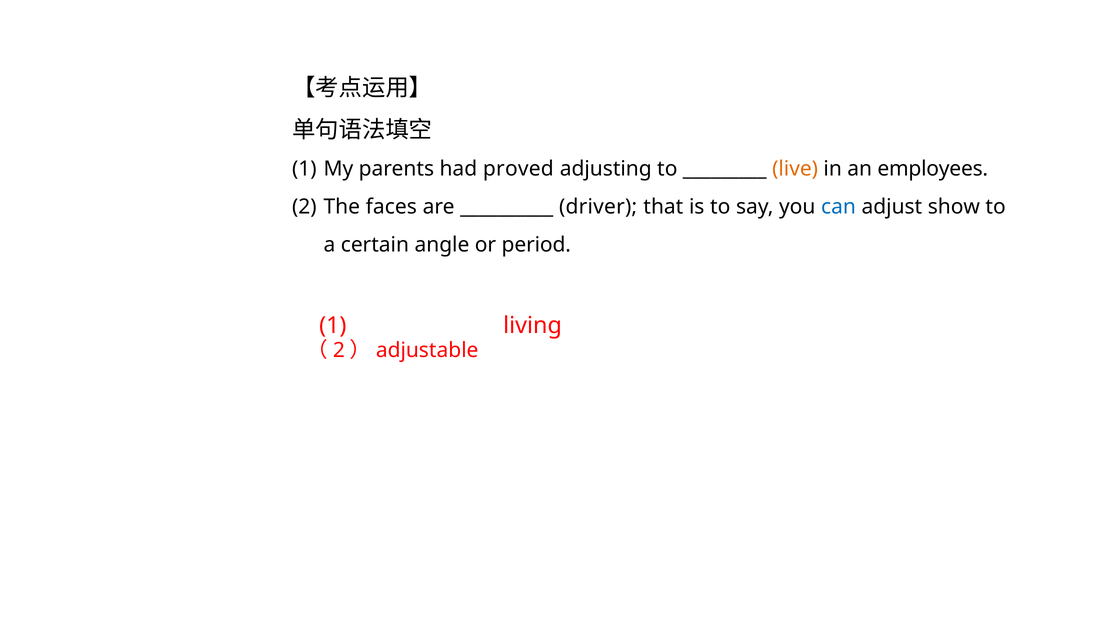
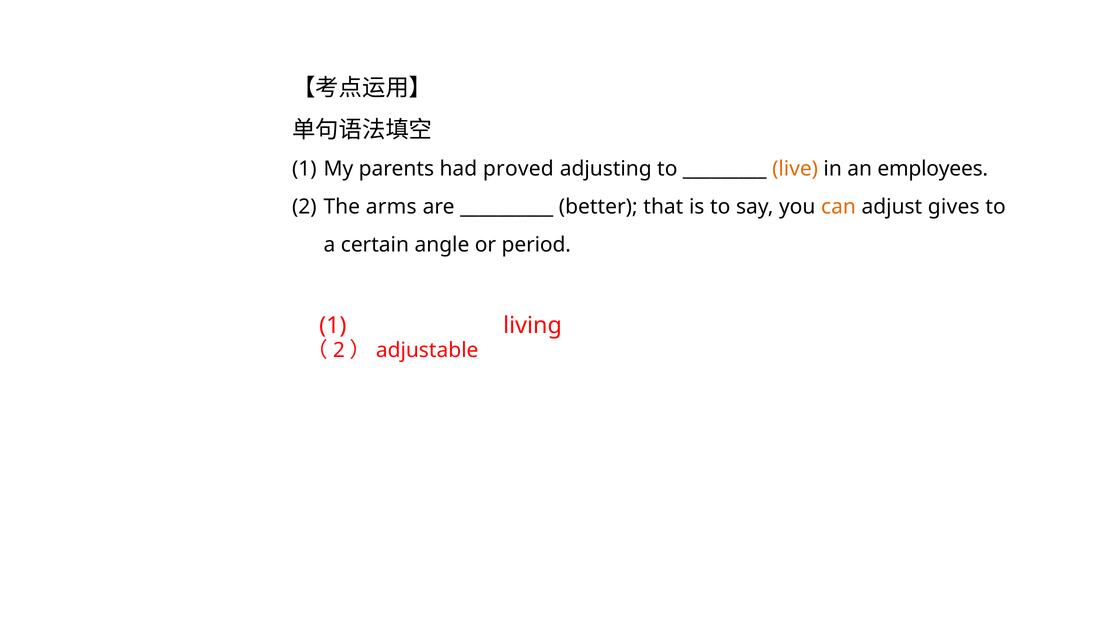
faces: faces -> arms (391, 207)
driver: driver -> better (598, 207)
can colour: blue -> orange (839, 207)
show: show -> gives (954, 207)
